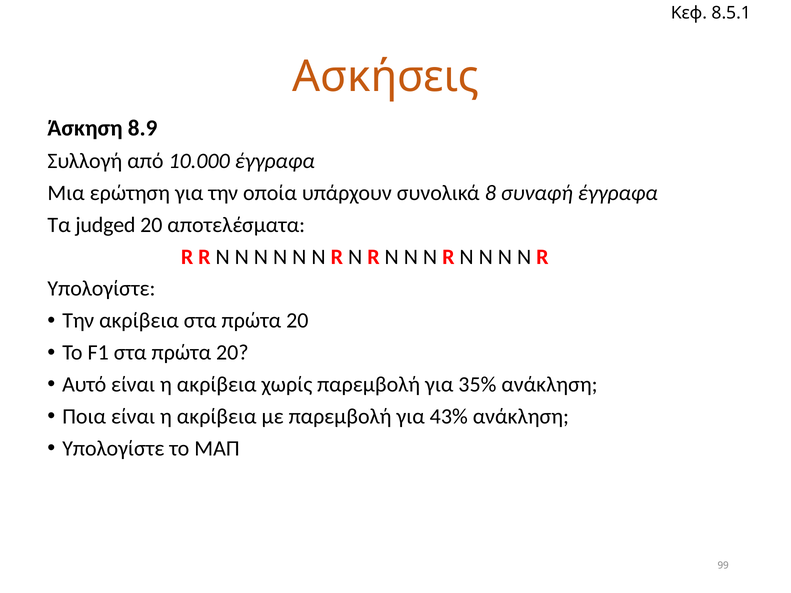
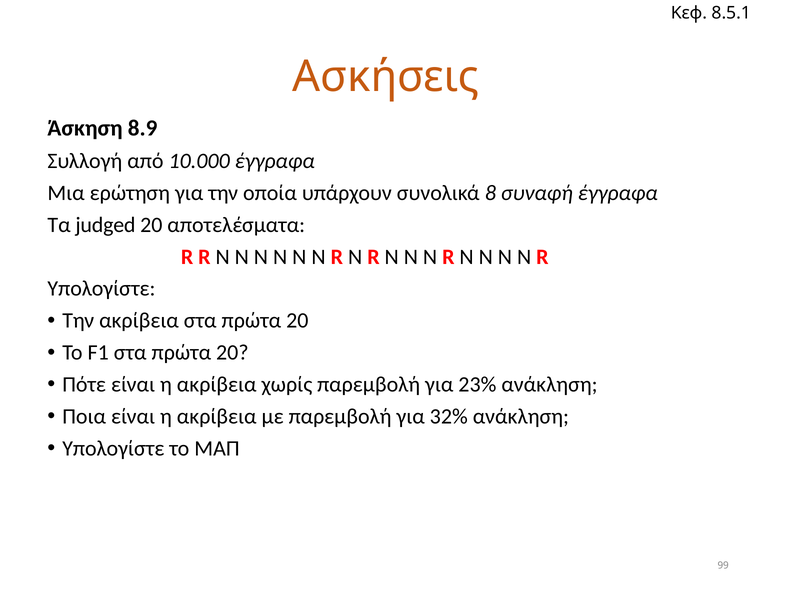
Αυτό: Αυτό -> Πότε (84, 385)
35%: 35% -> 23% (477, 385)
43%: 43% -> 32% (449, 417)
